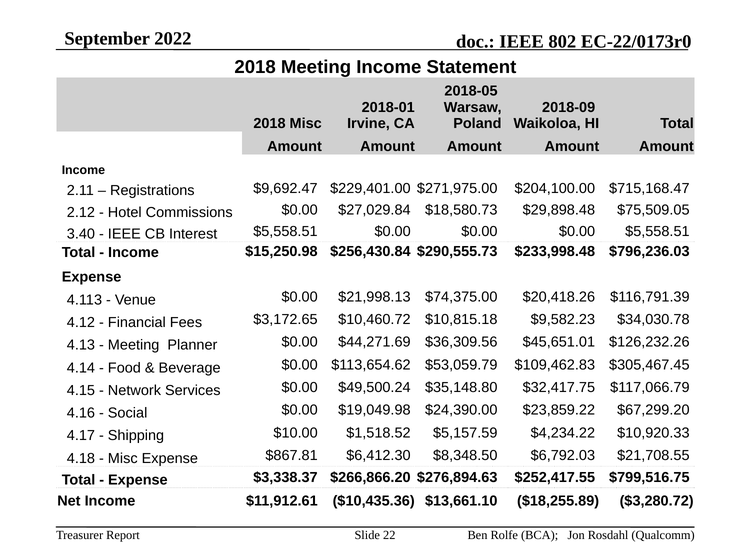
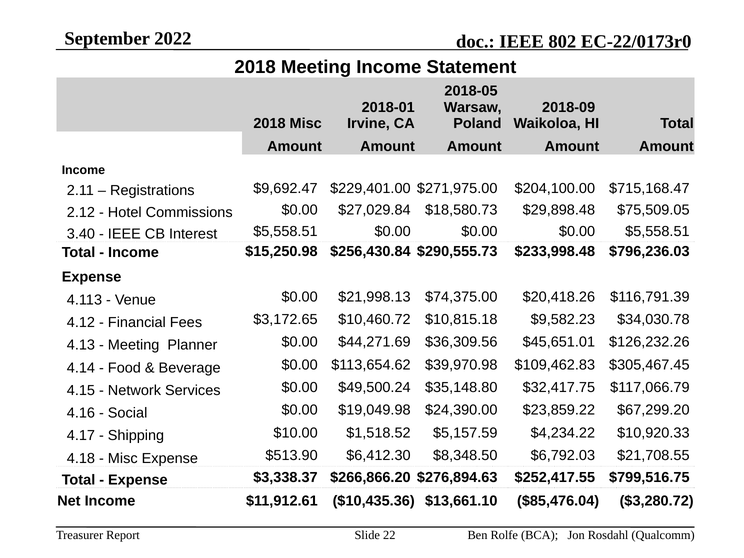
$53,059.79: $53,059.79 -> $39,970.98 (461, 365)
$867.81: $867.81 -> $513.90 (292, 455)
$18,255.89: $18,255.89 -> $85,476.04 (558, 501)
